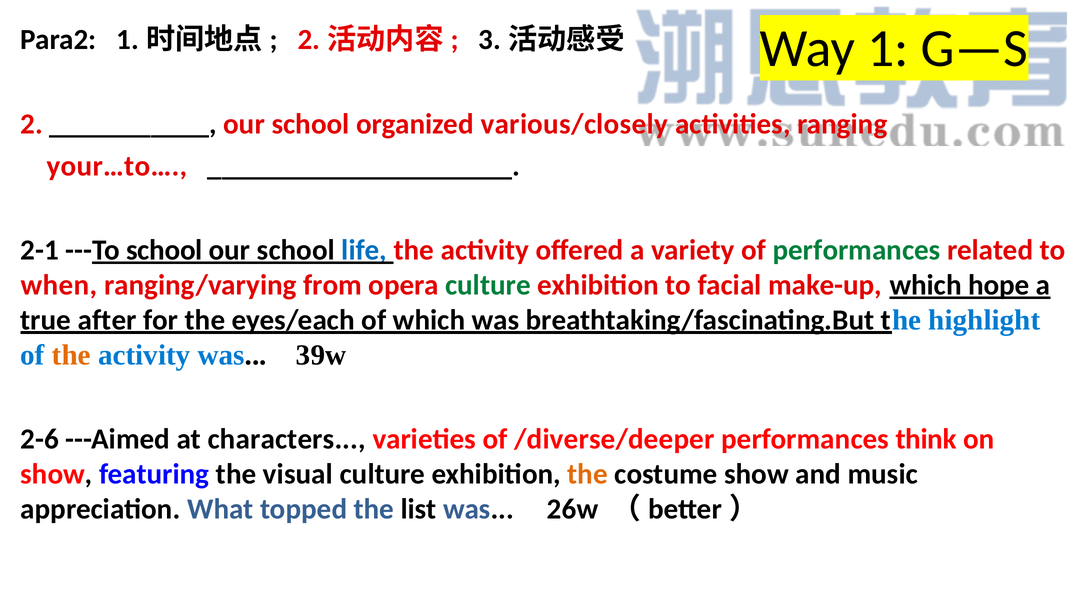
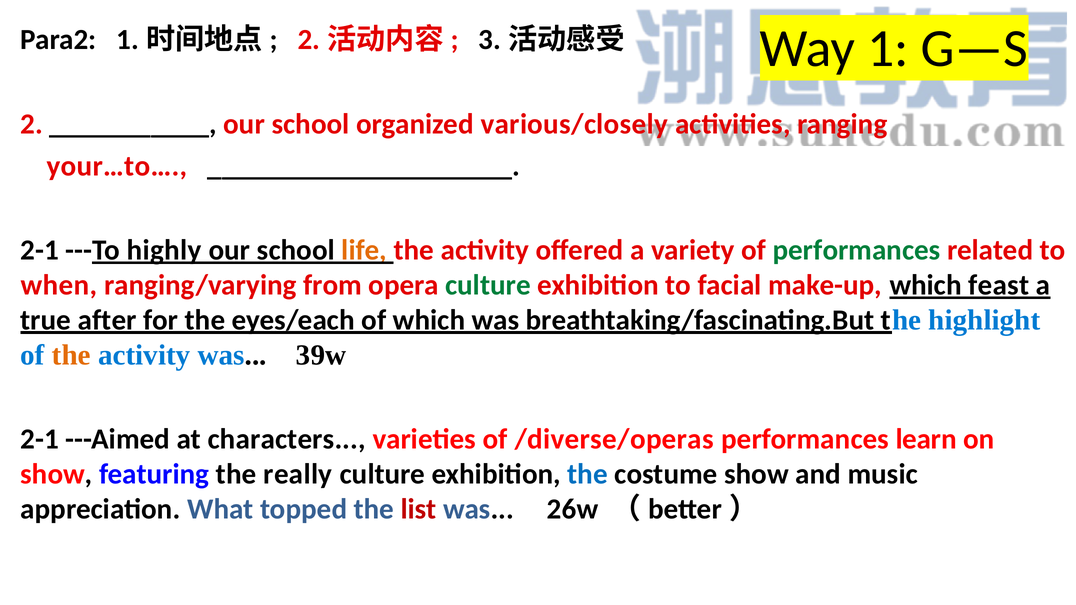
---To school: school -> highly (164, 250)
life colour: blue -> orange (364, 250)
hope: hope -> feast (999, 285)
2-6: 2-6 -> 2-1 (40, 439)
/diverse/deeper: /diverse/deeper -> /diverse/operas (614, 439)
think: think -> learn (926, 439)
visual: visual -> really (298, 474)
the colour: orange -> blue (588, 474)
list colour: black -> red (419, 509)
